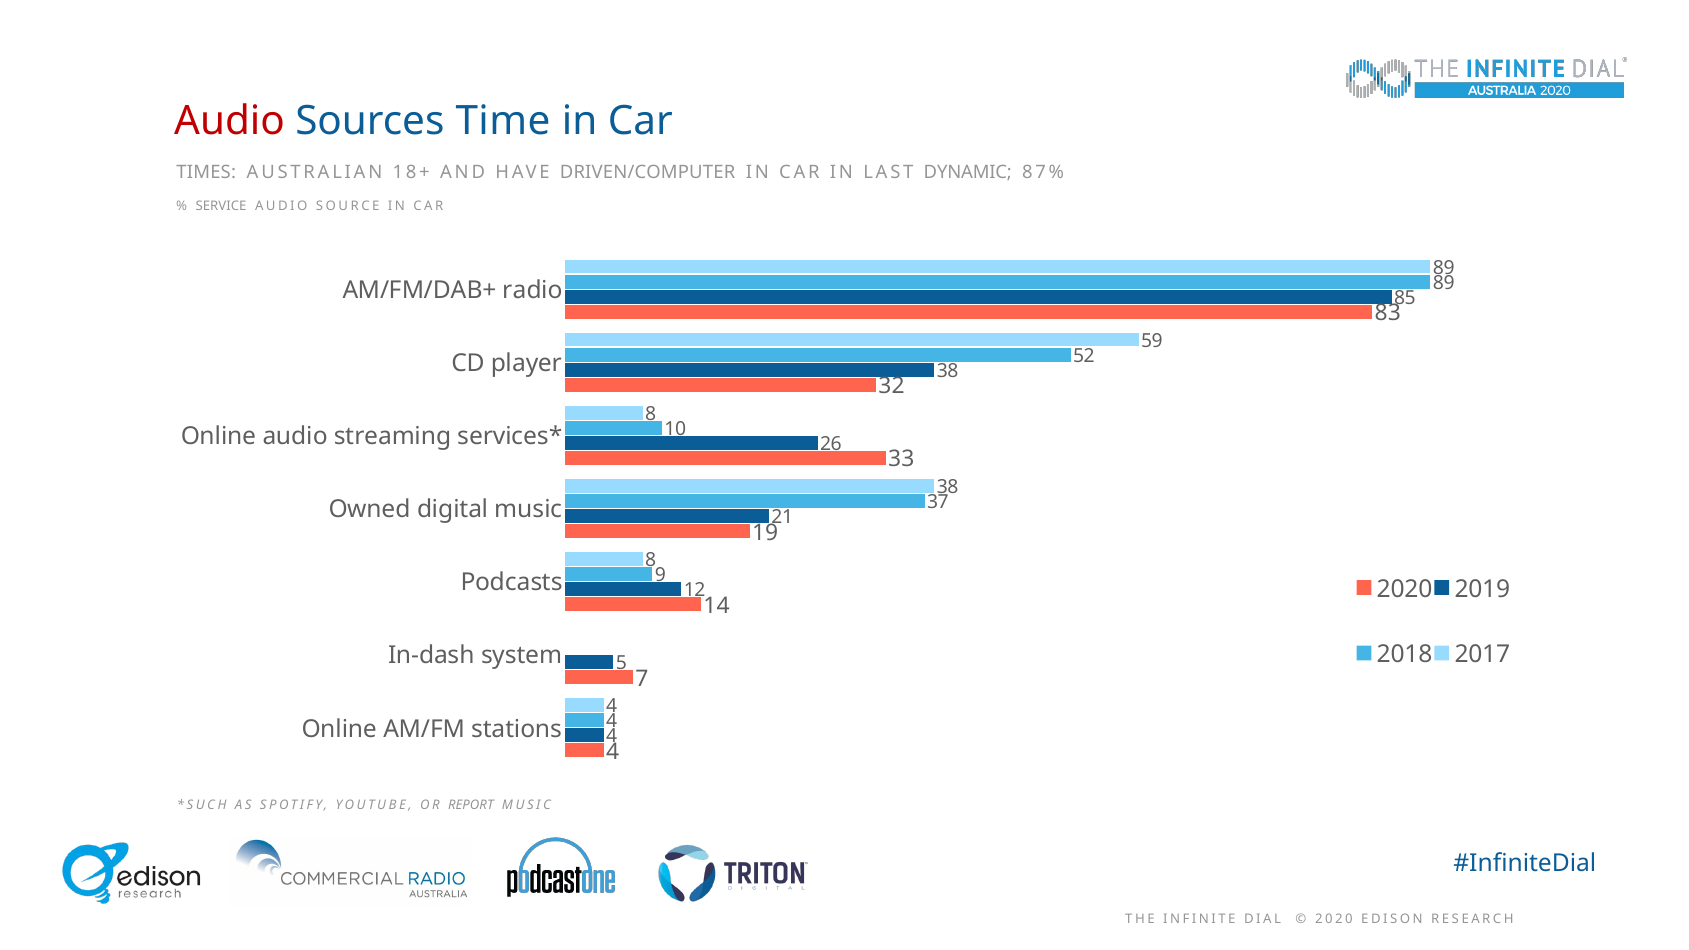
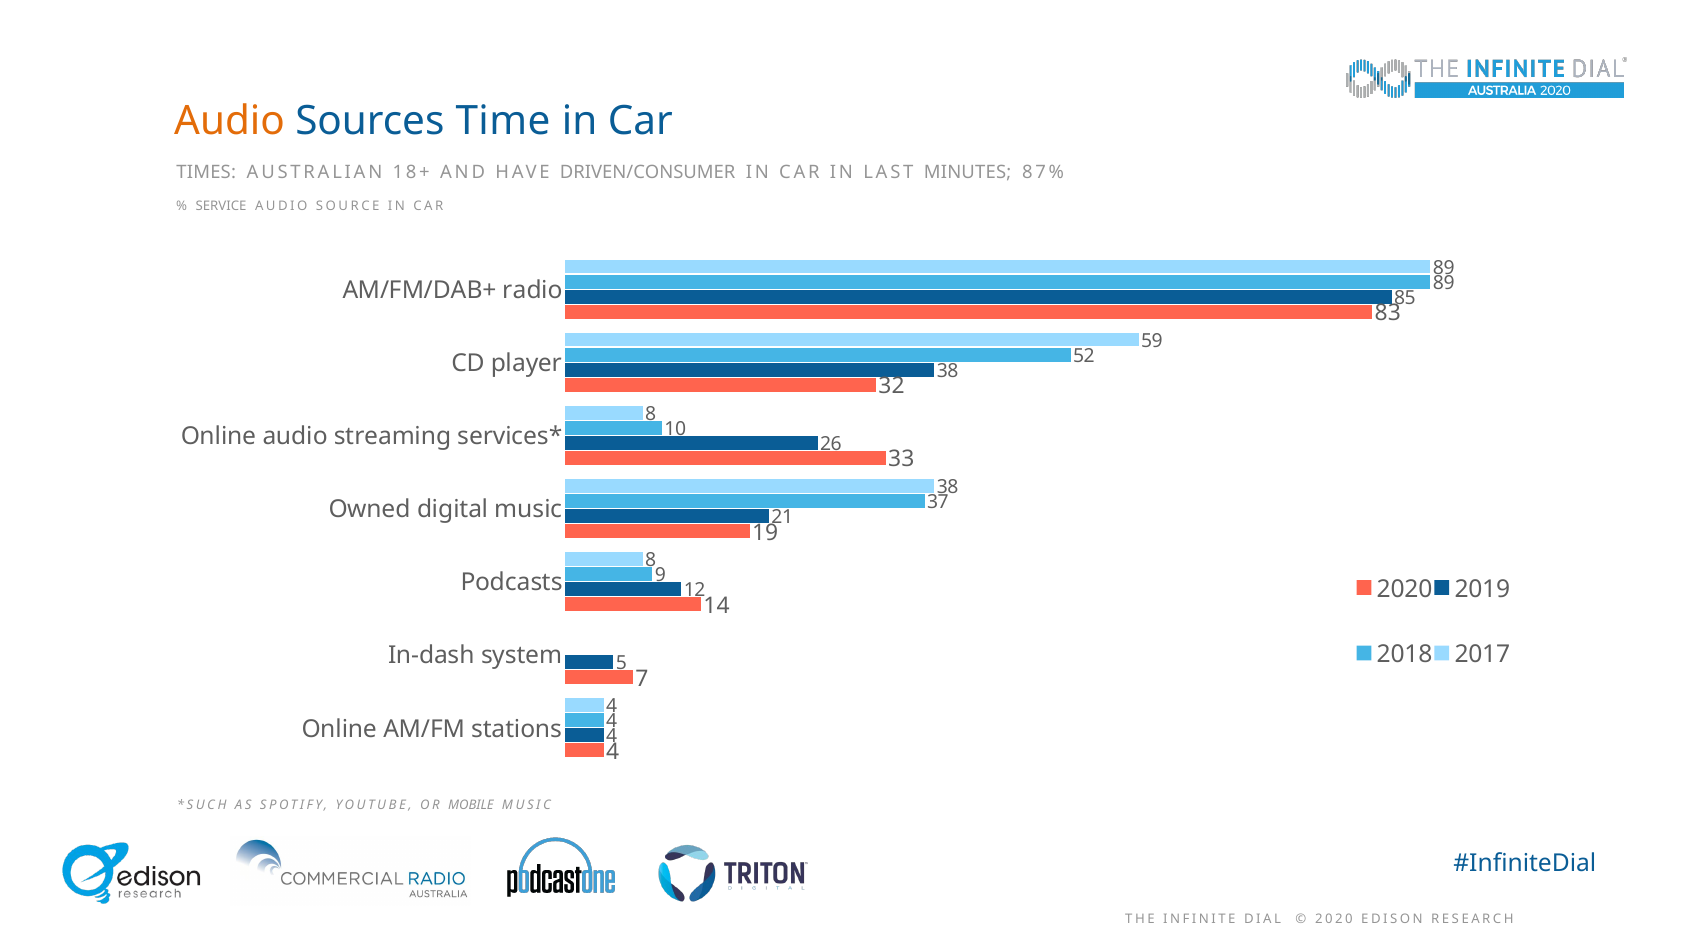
Audio colour: red -> orange (229, 122)
DRIVEN/COMPUTER: DRIVEN/COMPUTER -> DRIVEN/CONSUMER (648, 172)
DYNAMIC: DYNAMIC -> MINUTES (968, 172)
REPORT: REPORT -> MOBILE (471, 805)
